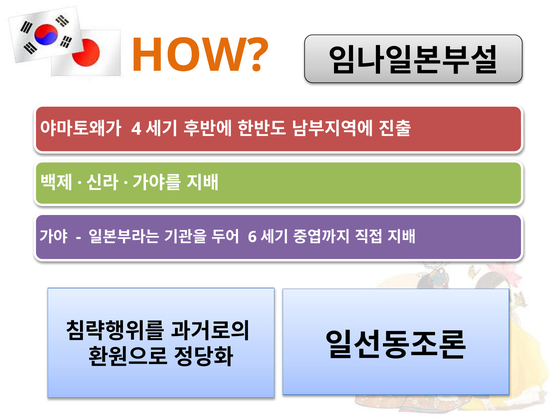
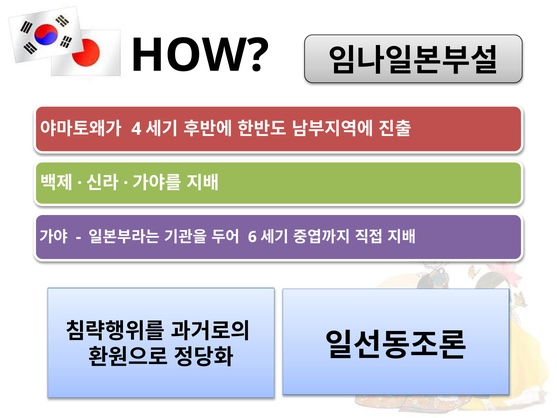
HOW colour: orange -> black (199, 55)
